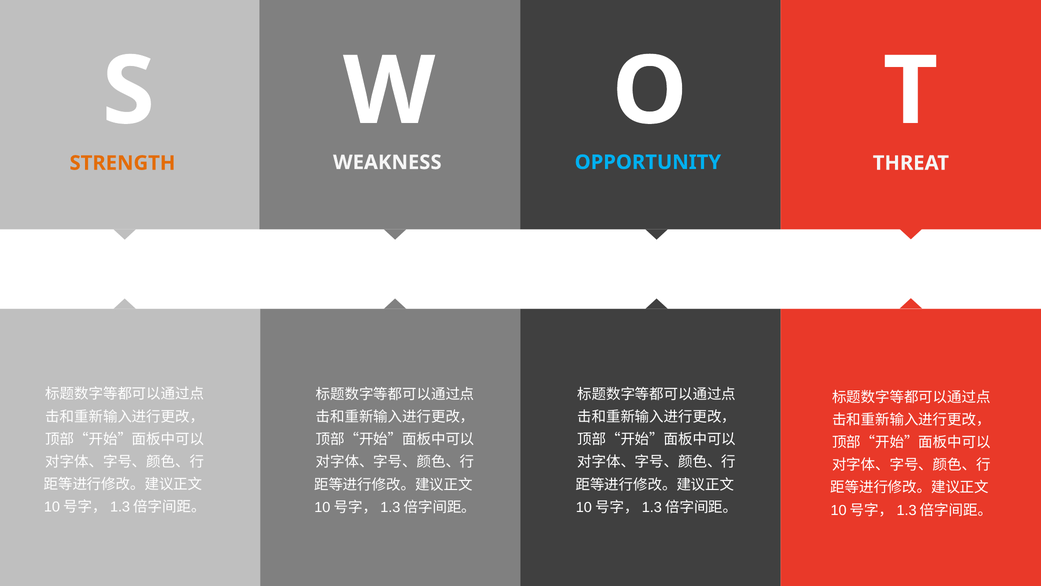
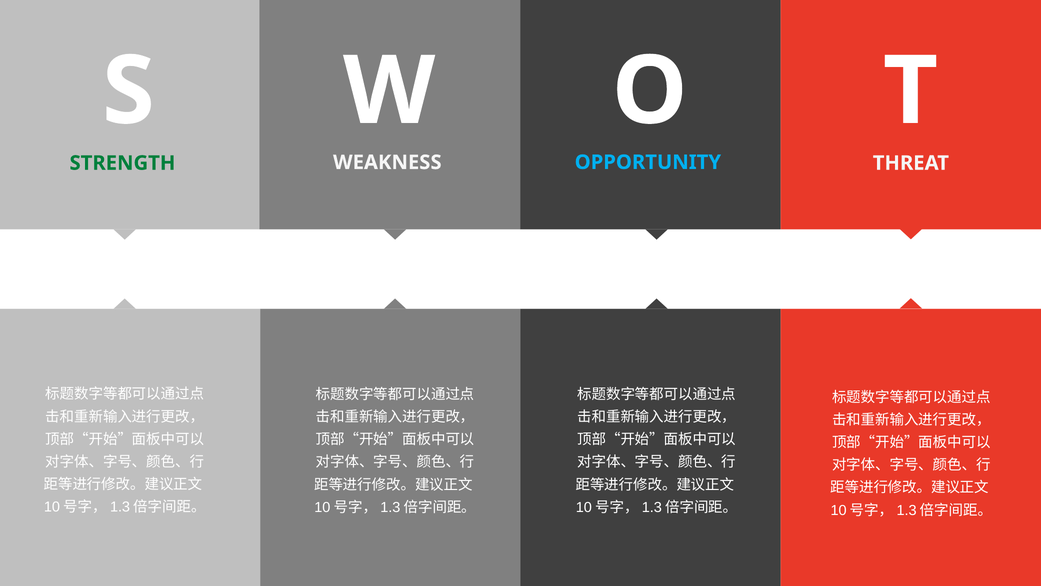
STRENGTH colour: orange -> green (122, 163)
